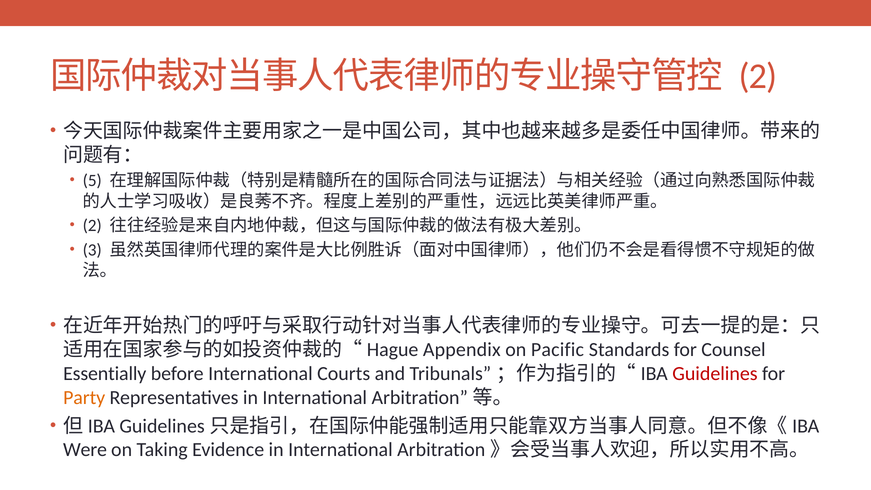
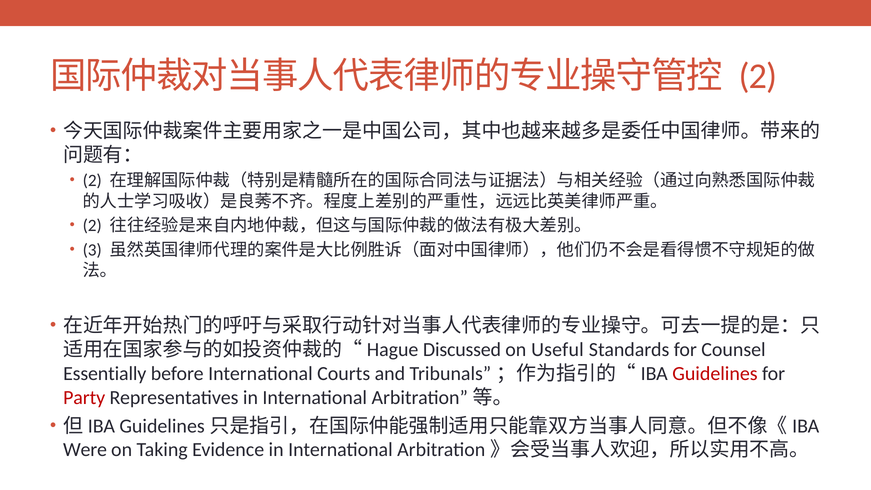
5: 5 -> 2 (92, 181)
Appendix: Appendix -> Discussed (462, 350)
Pacific: Pacific -> Useful (557, 350)
Party colour: orange -> red (84, 398)
